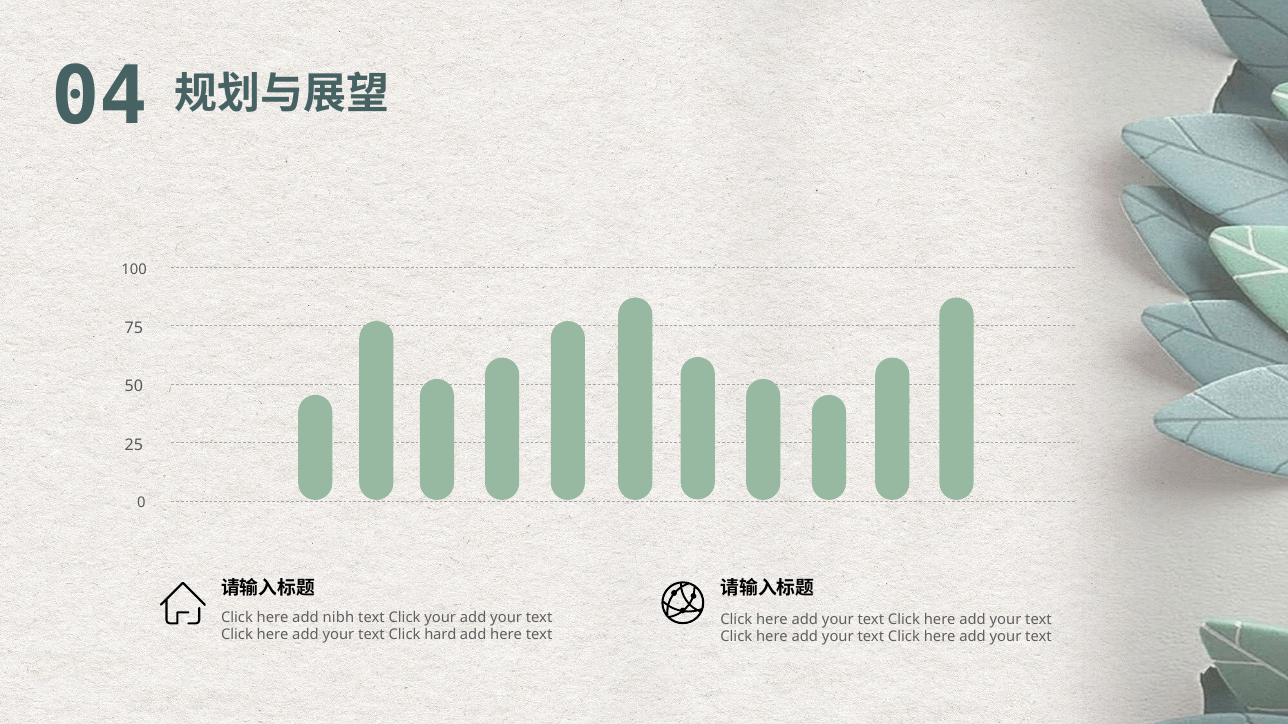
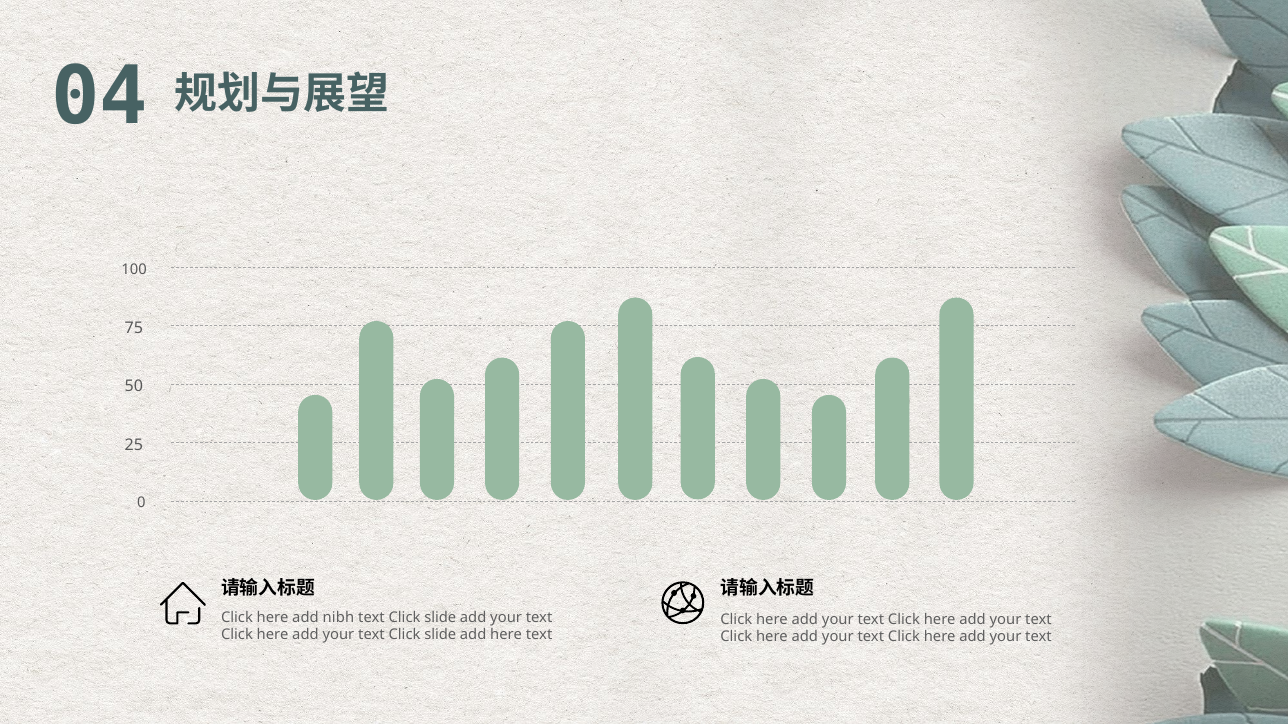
your: your -> slide (440, 618)
your text Click hard: hard -> slide (440, 635)
